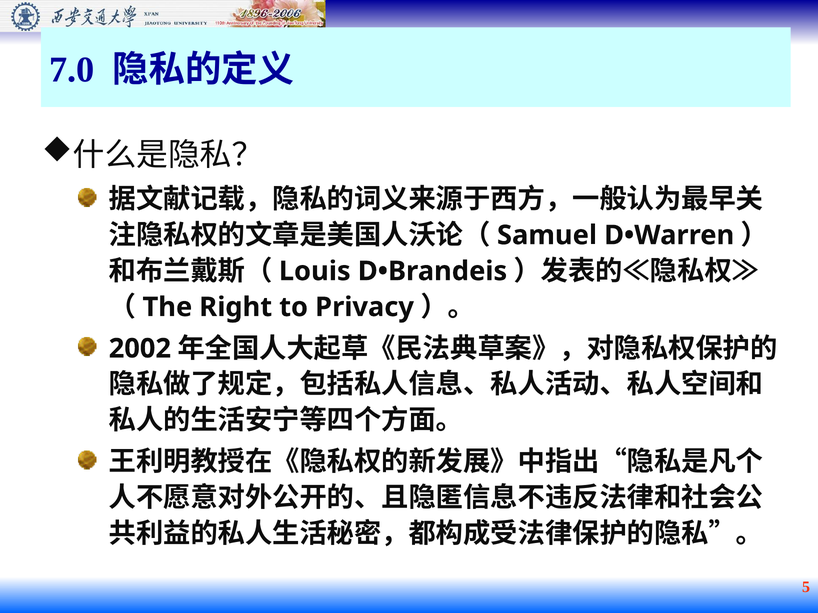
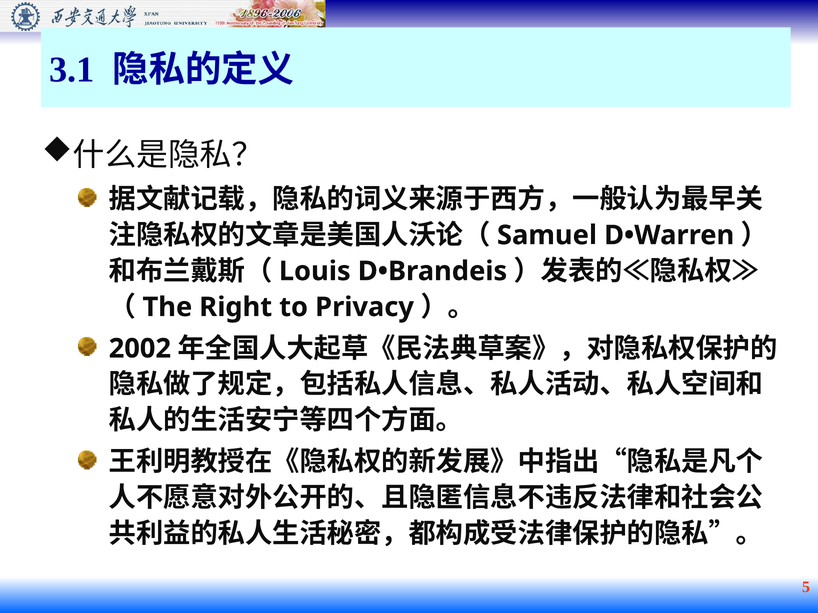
7.0: 7.0 -> 3.1 (72, 70)
